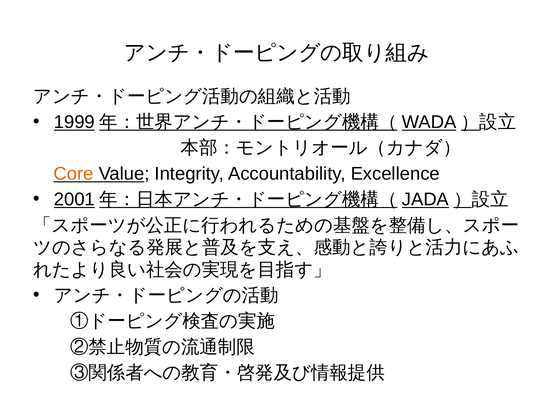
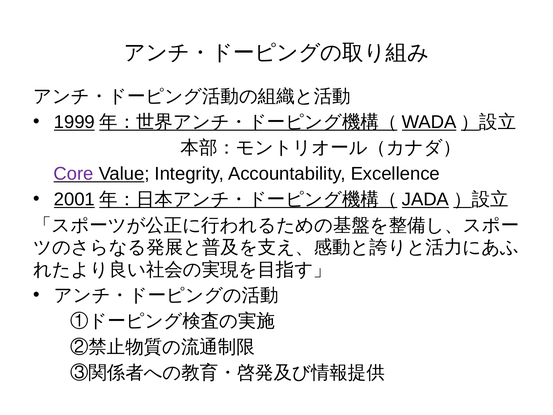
Core colour: orange -> purple (74, 174)
